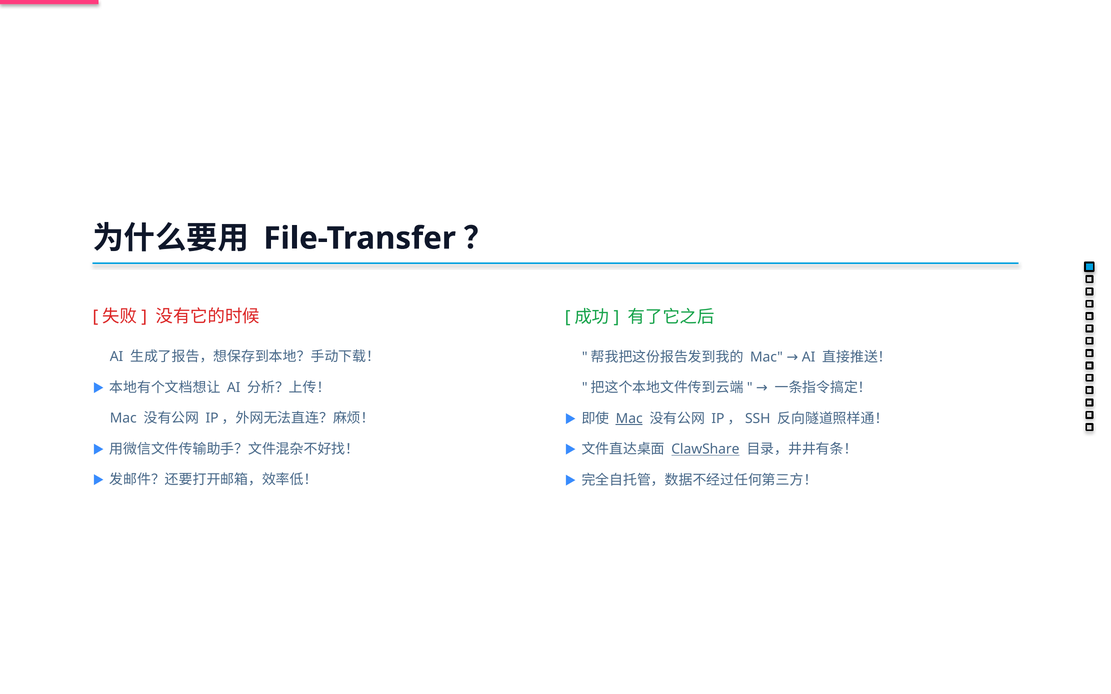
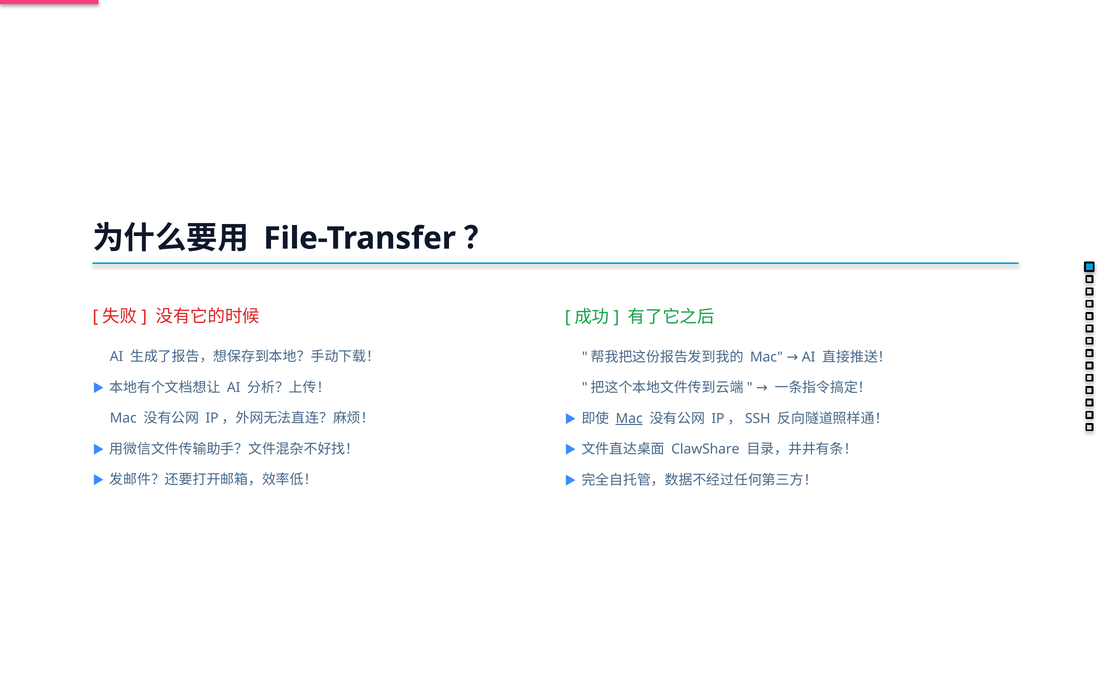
ClawShare underline: present -> none (705, 450)
